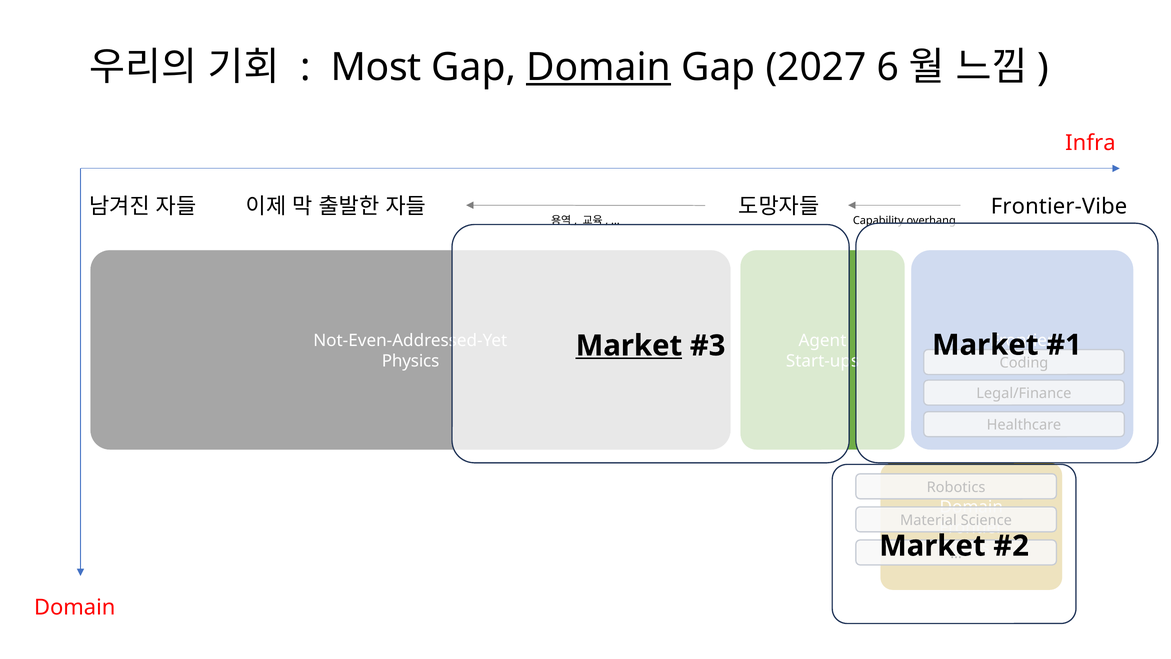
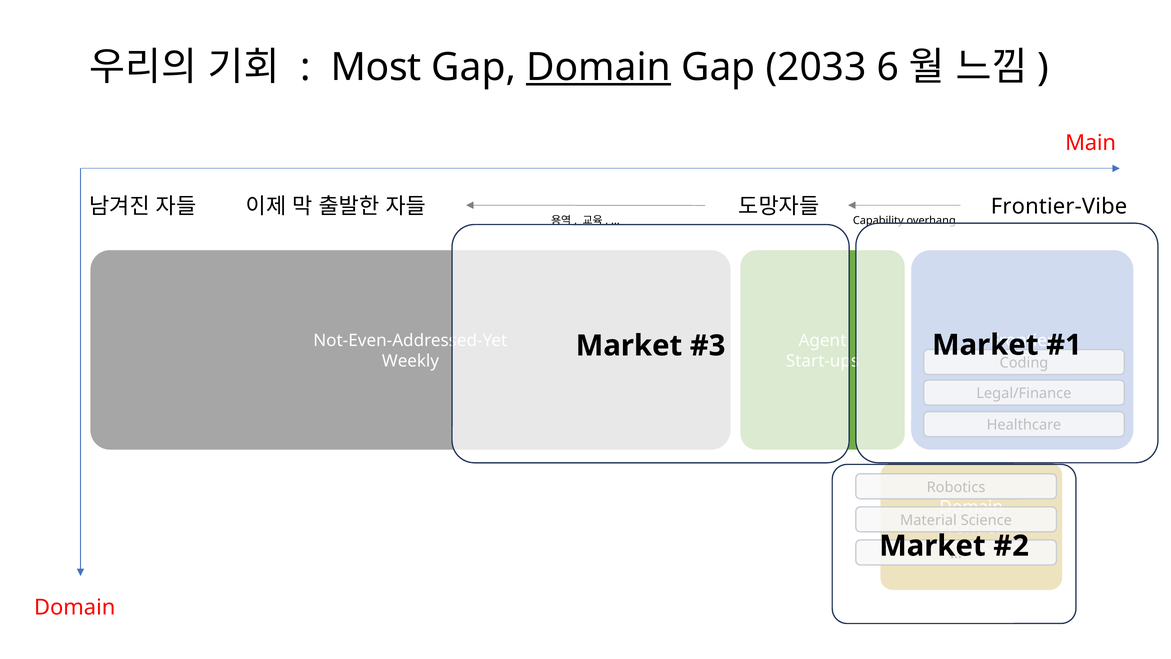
2027: 2027 -> 2033 (816, 68)
Infra: Infra -> Main (1091, 143)
Market underline: present -> none (629, 346)
Physics: Physics -> Weekly (410, 361)
